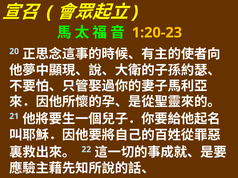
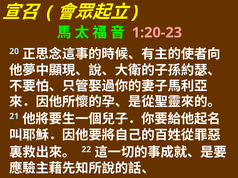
1:20-23 colour: yellow -> pink (157, 33)
